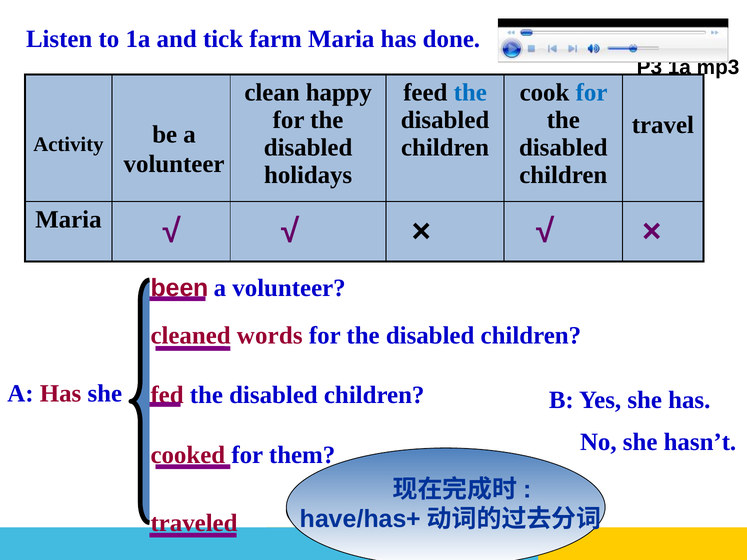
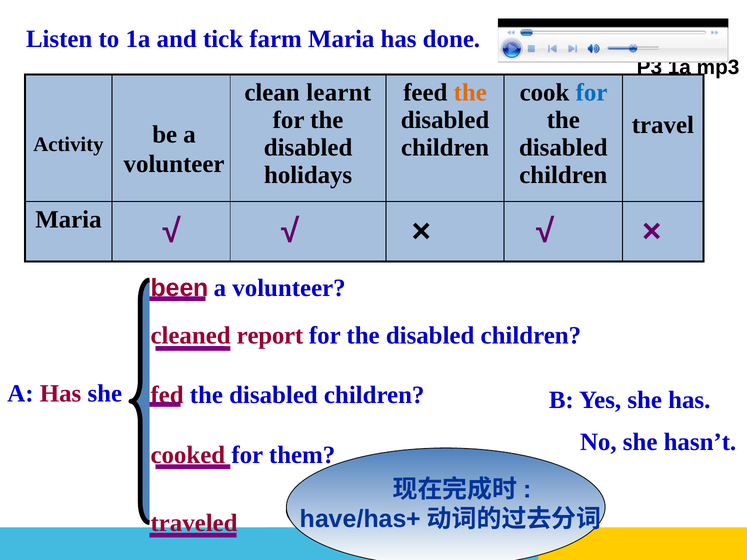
happy: happy -> learnt (339, 92)
the colour: blue -> orange (470, 92)
words: words -> report (270, 336)
